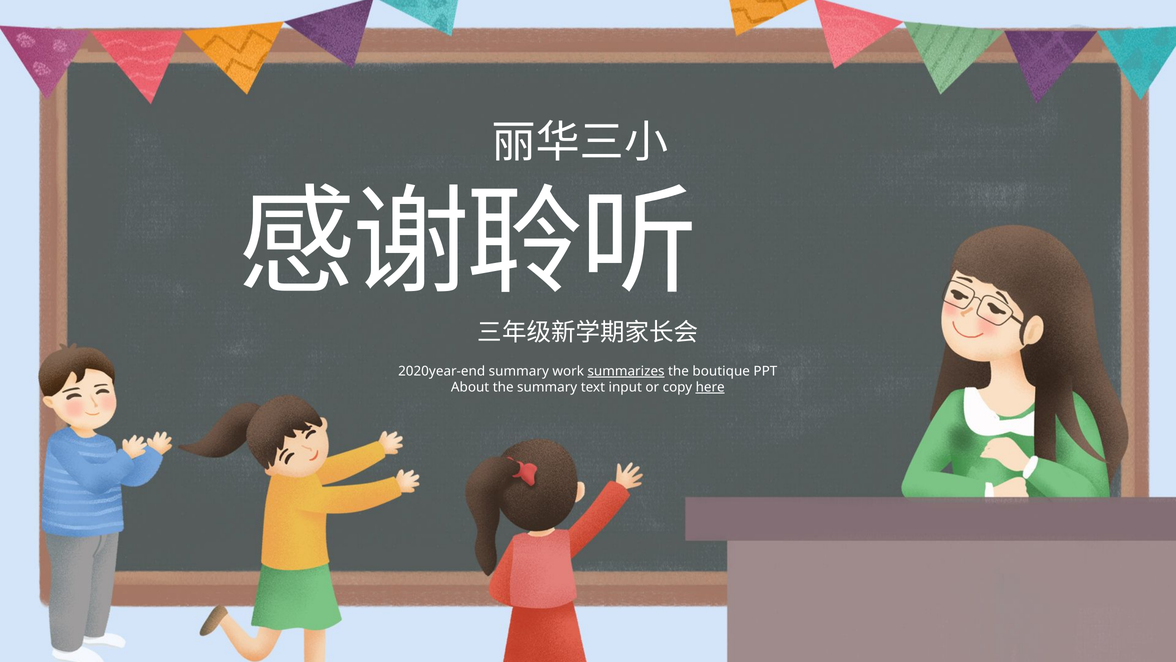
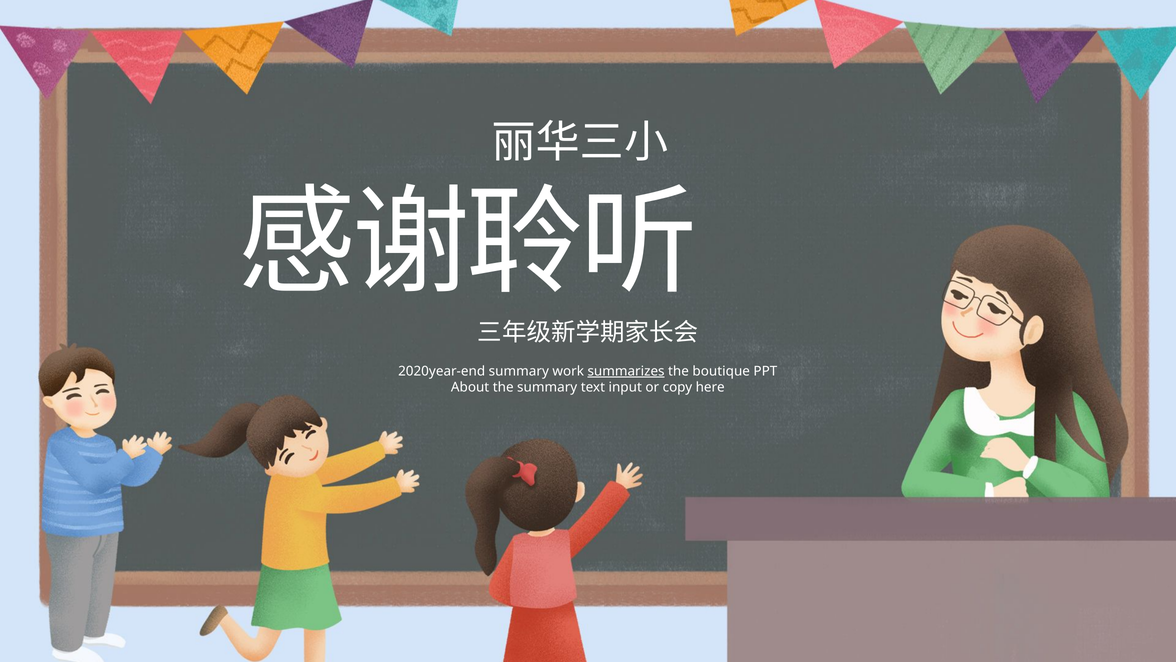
here underline: present -> none (710, 387)
